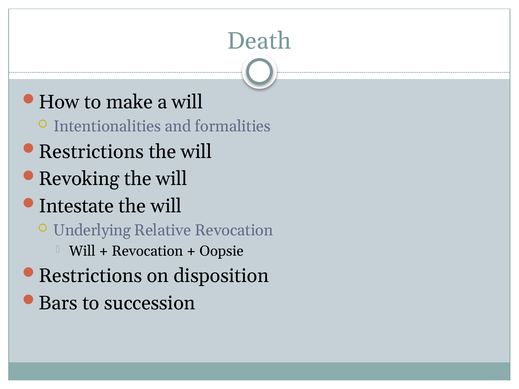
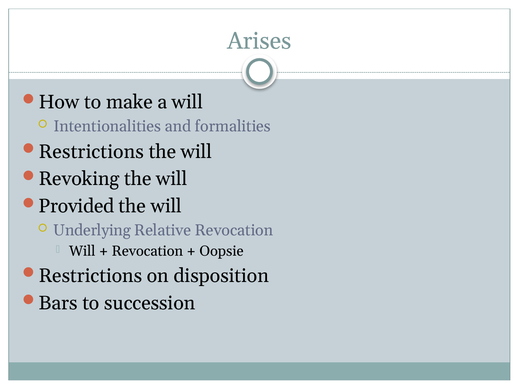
Death: Death -> Arises (259, 41)
Intestate: Intestate -> Provided (76, 206)
